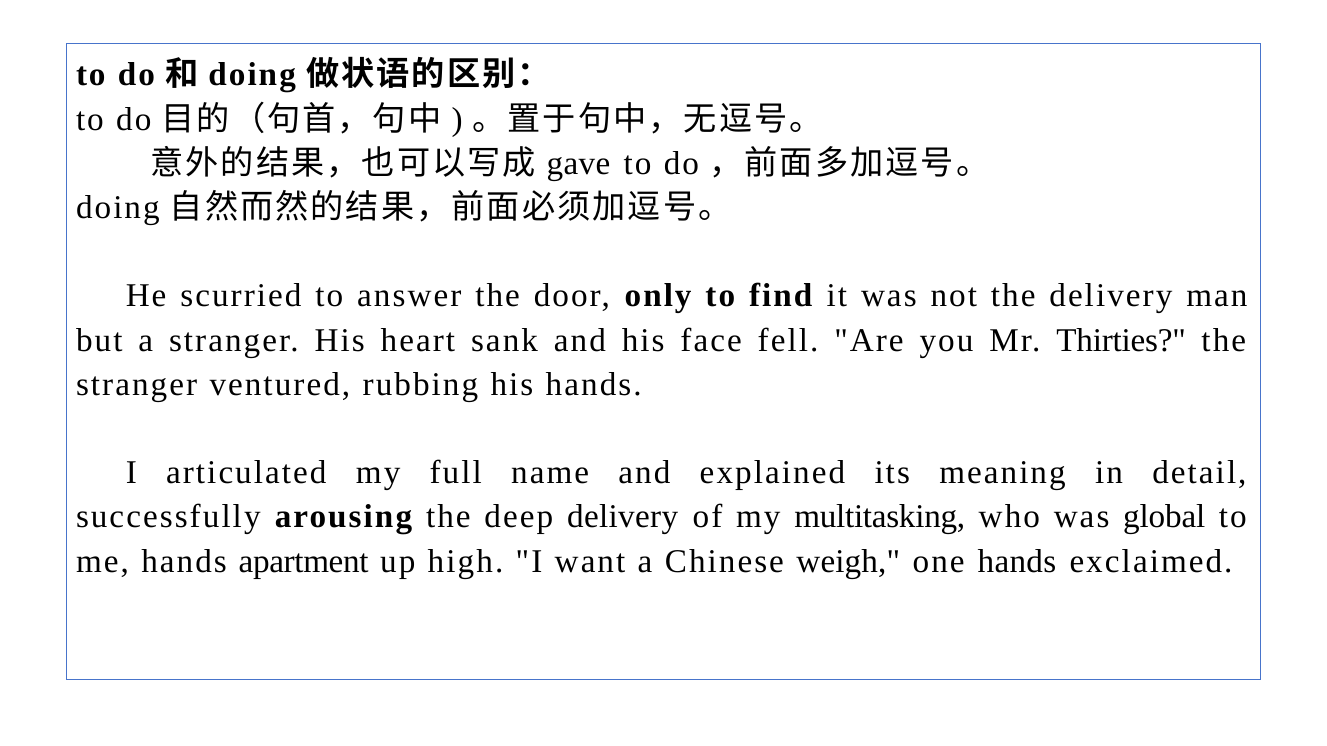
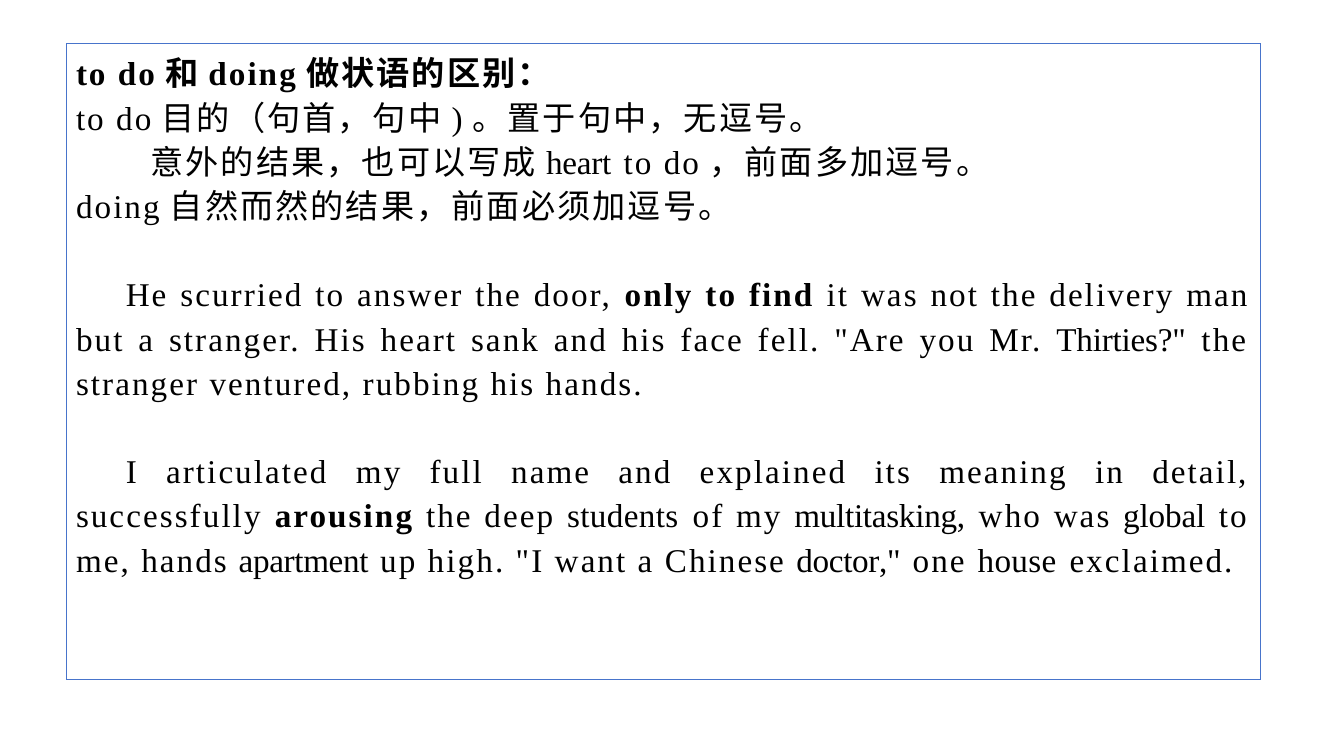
gave: gave -> heart (579, 163)
deep delivery: delivery -> students (623, 517)
weigh: weigh -> doctor (849, 562)
one hands: hands -> house (1017, 562)
